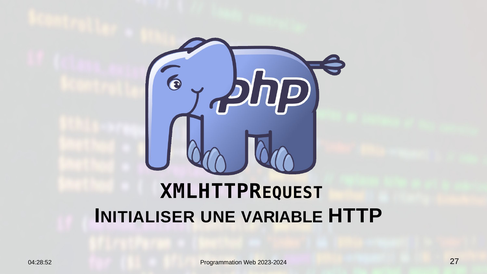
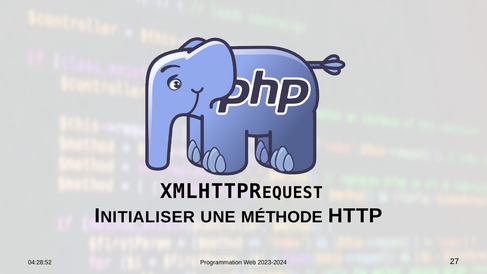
VARIABLE: VARIABLE -> MÉTHODE (282, 217)
